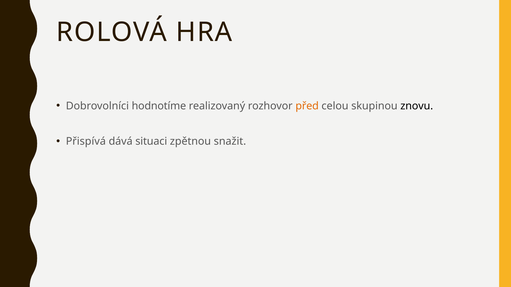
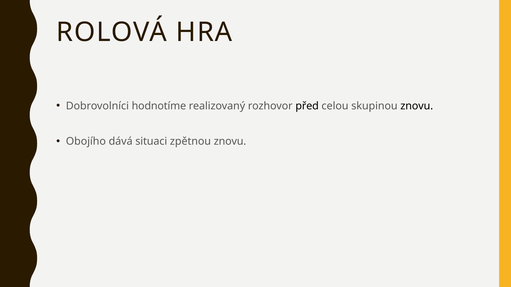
před colour: orange -> black (307, 106)
Přispívá: Přispívá -> Obojího (86, 142)
zpětnou snažit: snažit -> znovu (230, 142)
